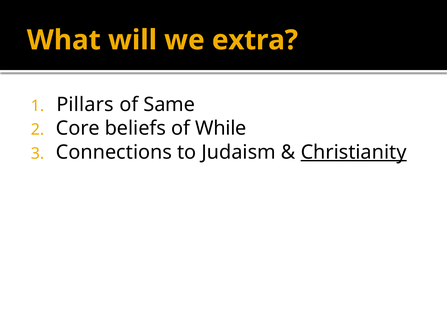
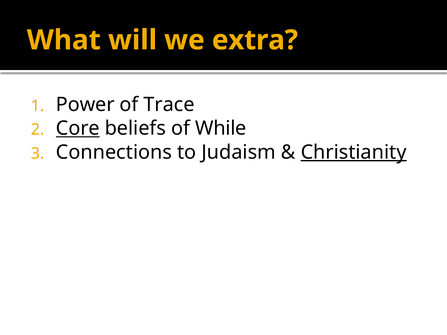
Pillars: Pillars -> Power (85, 105)
Same: Same -> Trace (169, 105)
Core underline: none -> present (78, 128)
